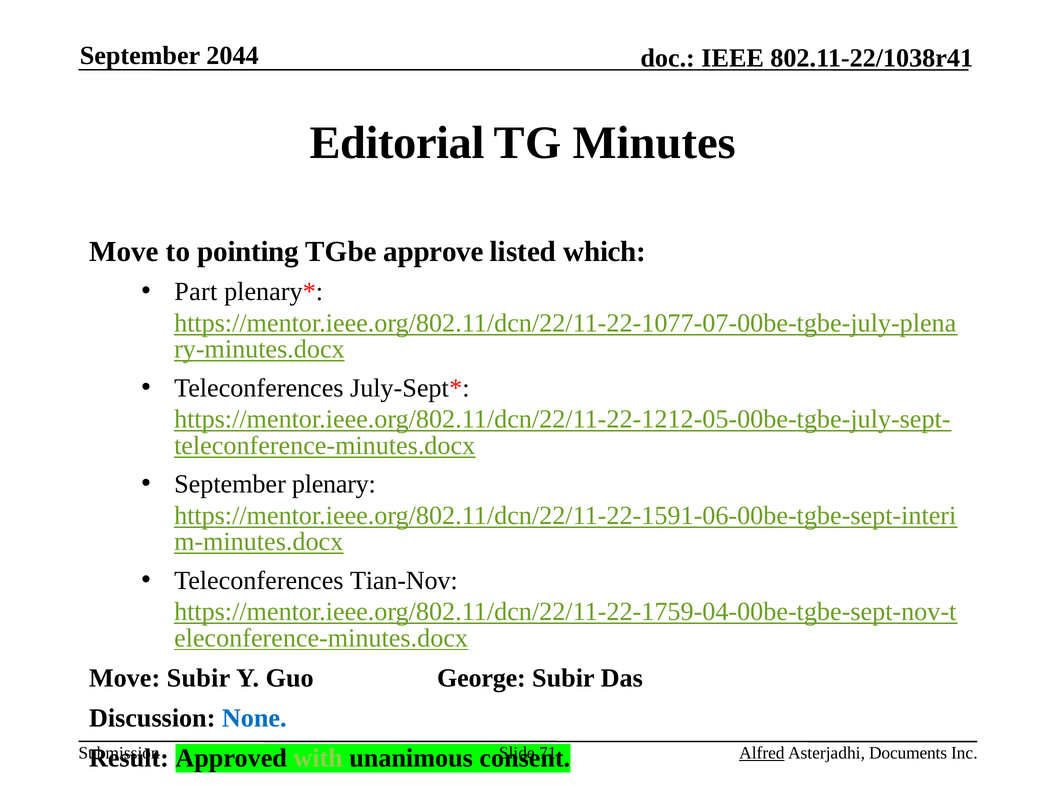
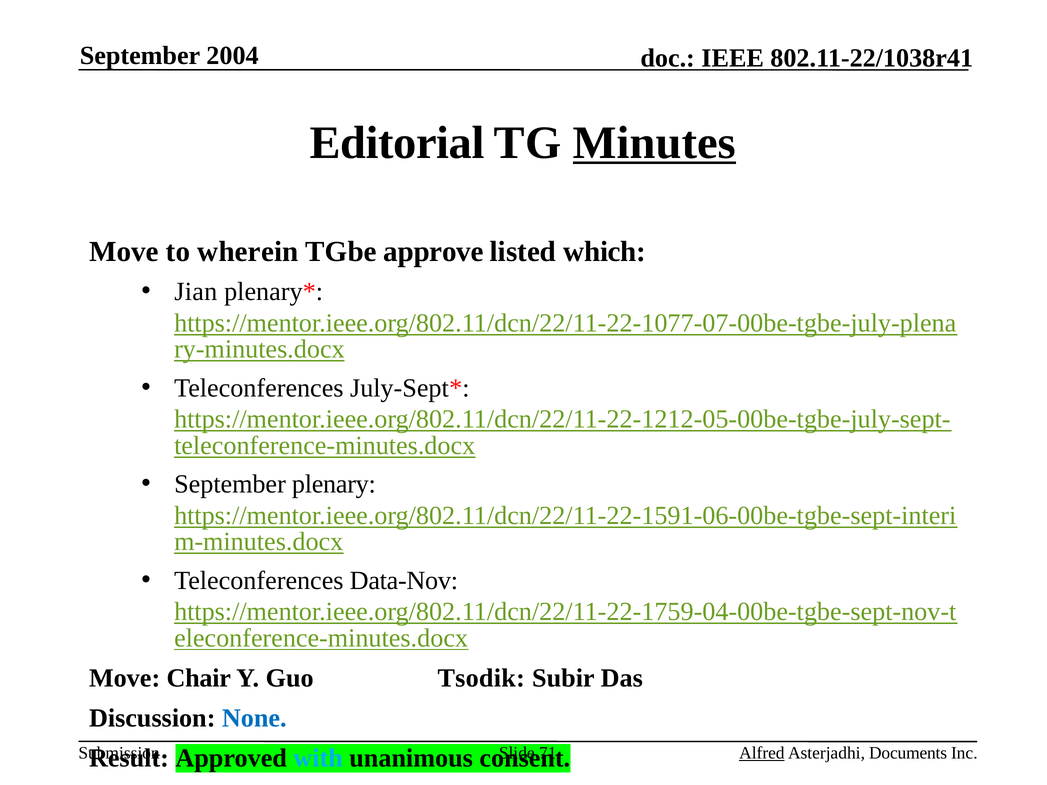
2044: 2044 -> 2004 (233, 56)
Minutes underline: none -> present (654, 143)
pointing: pointing -> wherein (248, 252)
Part: Part -> Jian (196, 292)
Tian-Nov: Tian-Nov -> Data-Nov (404, 581)
Move Subir: Subir -> Chair (199, 678)
George: George -> Tsodik (481, 678)
with colour: light green -> light blue (318, 759)
